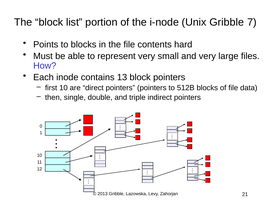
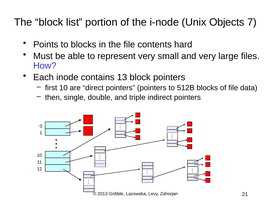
Unix Gribble: Gribble -> Objects (227, 22)
